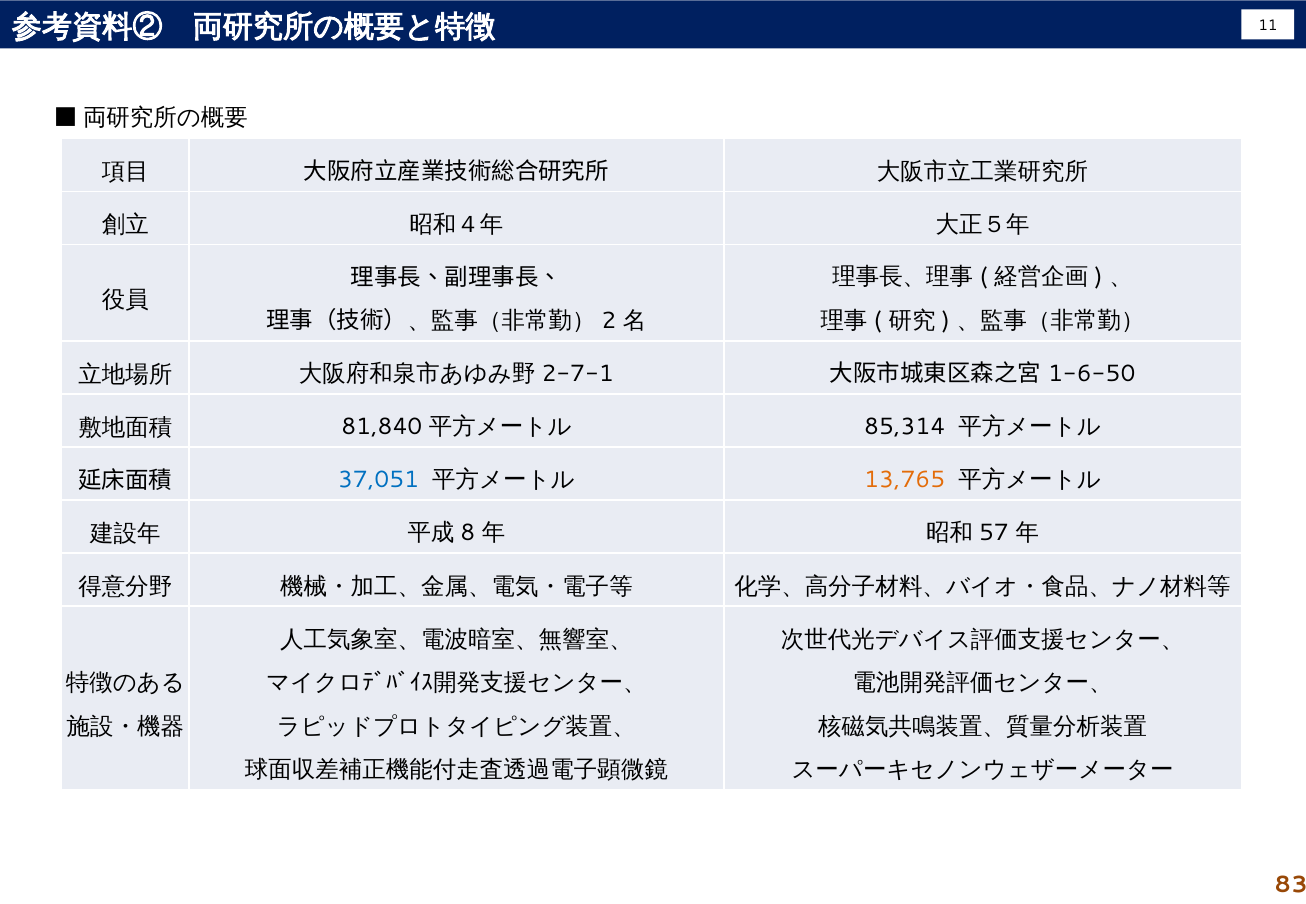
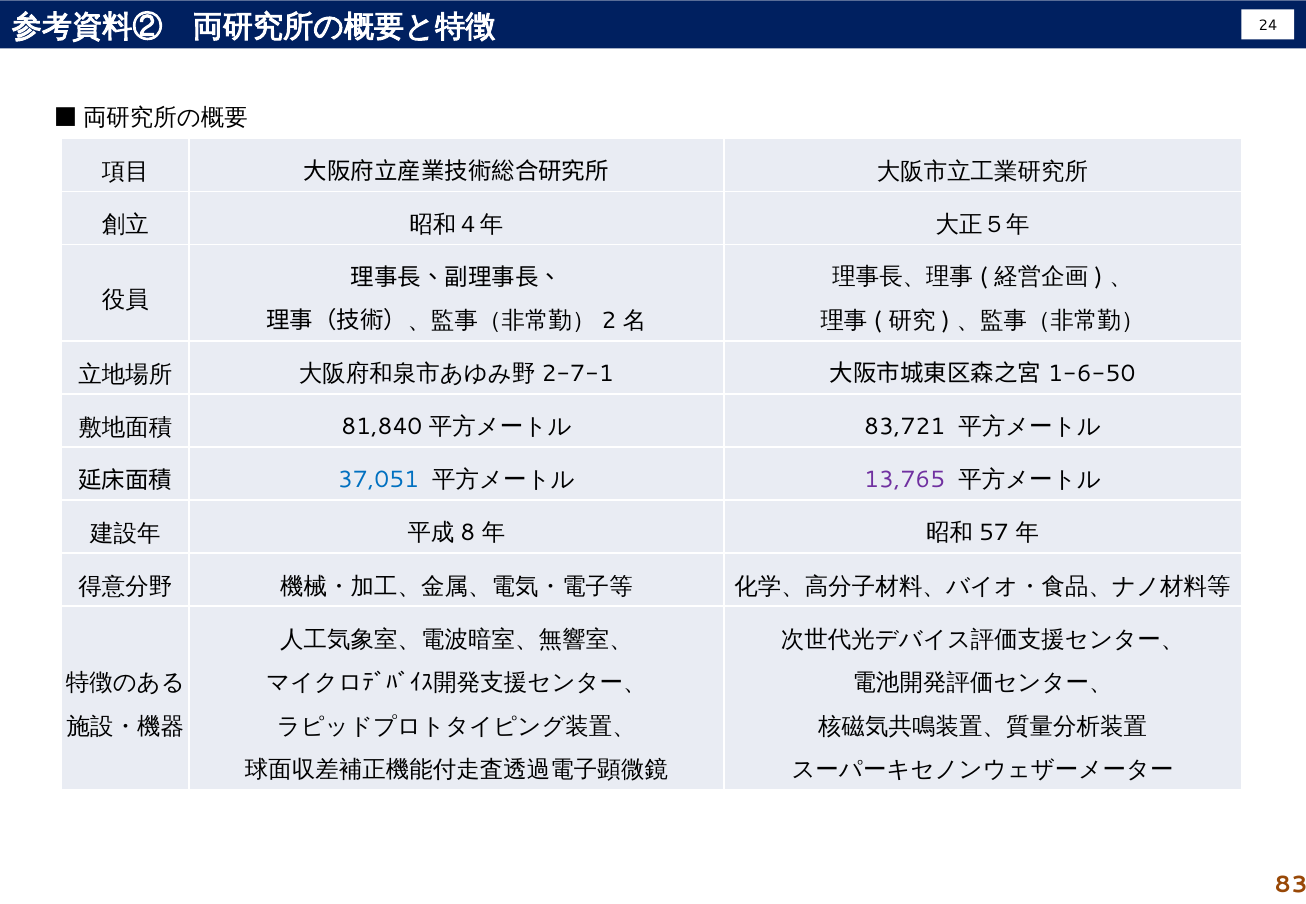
11: 11 -> 24 (1268, 26)
85,314: 85,314 -> 83,721 (905, 427)
13,765 colour: orange -> purple (905, 480)
